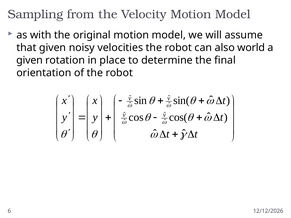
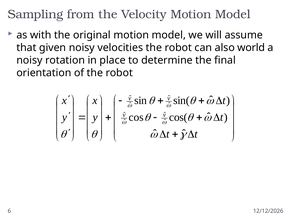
given: given -> noisy (29, 60)
